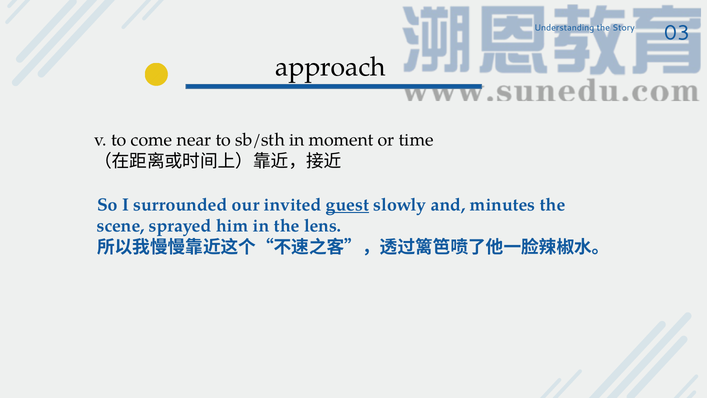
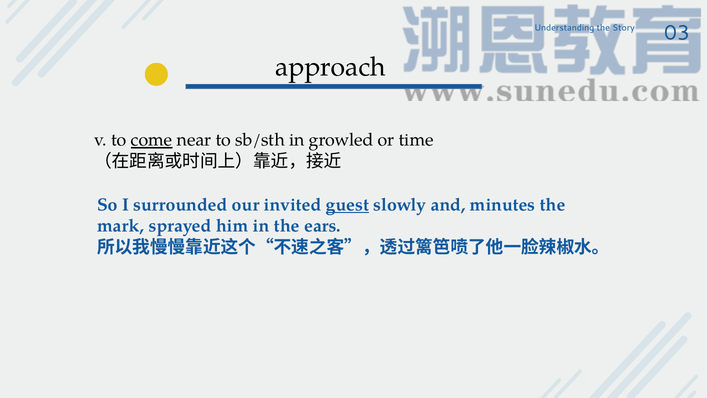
come underline: none -> present (152, 140)
moment: moment -> growled (341, 140)
scene: scene -> mark (121, 226)
lens: lens -> ears (323, 226)
